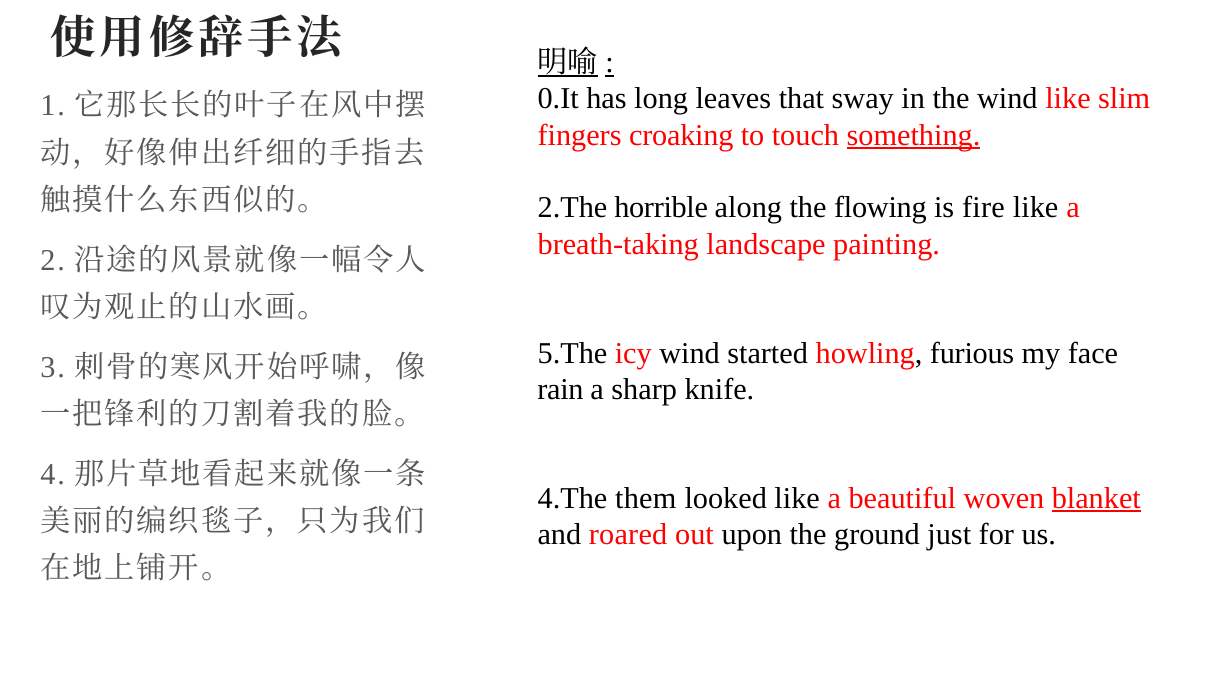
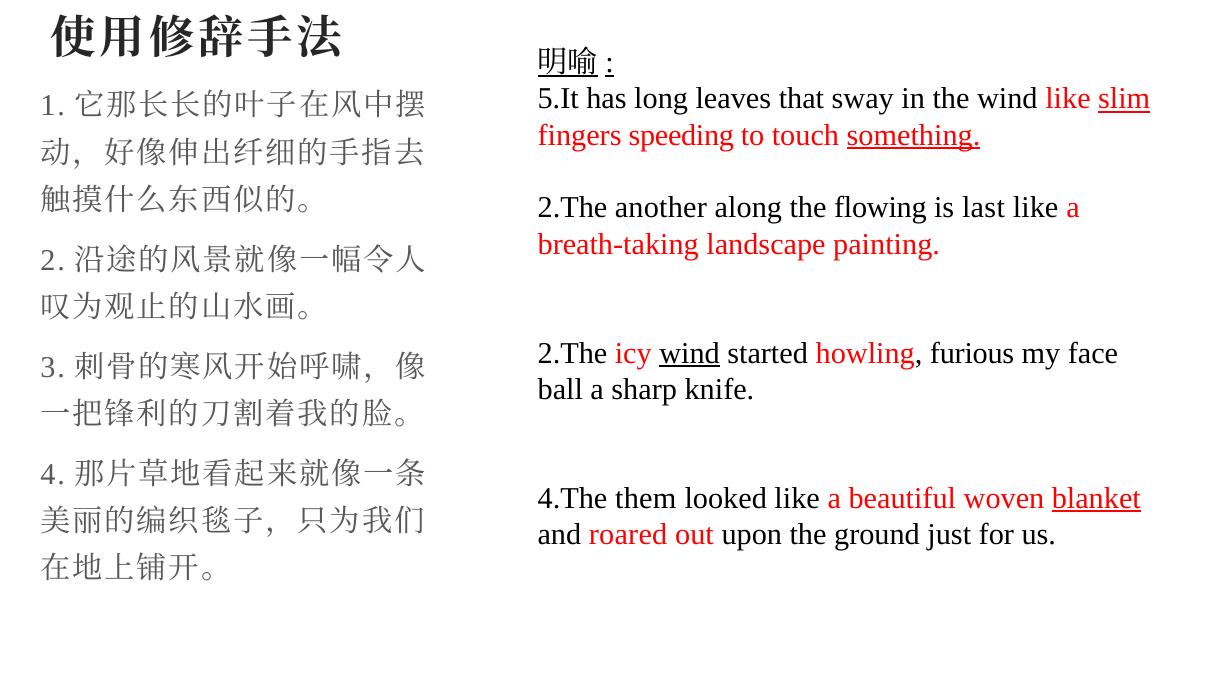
0.It: 0.It -> 5.It (558, 99)
slim underline: none -> present (1124, 99)
croaking: croaking -> speeding (681, 135)
horrible: horrible -> another (661, 208)
fire: fire -> last (983, 208)
5.The: 5.The -> 2.The (572, 353)
wind underline: none -> present (690, 353)
rain: rain -> ball (560, 389)
